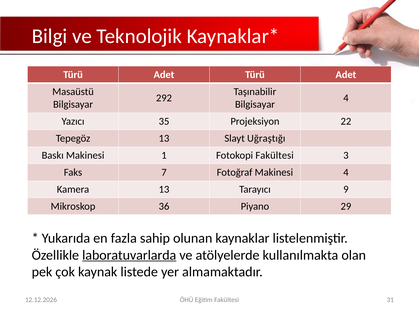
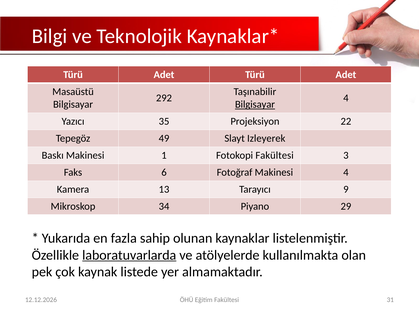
Bilgisayar underline: none -> present (255, 105)
Tepegöz 13: 13 -> 49 (164, 139)
Uğraştığı: Uğraştığı -> Izleyerek (266, 139)
7: 7 -> 6 (164, 173)
36: 36 -> 34 (164, 207)
